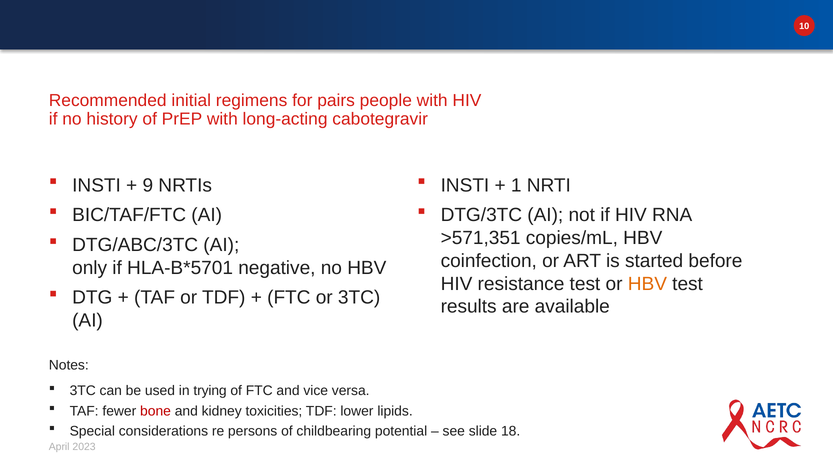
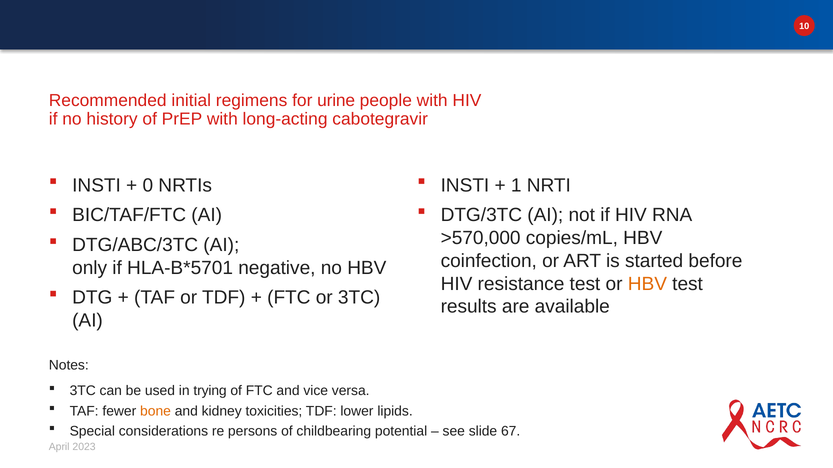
pairs: pairs -> urine (336, 101)
9: 9 -> 0 (148, 186)
>571,351: >571,351 -> >570,000 (481, 238)
bone colour: red -> orange (156, 412)
18: 18 -> 67 (511, 432)
